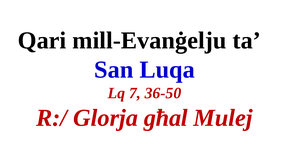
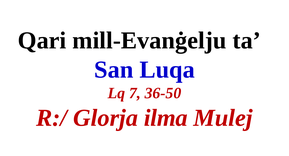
għal: għal -> ilma (166, 118)
